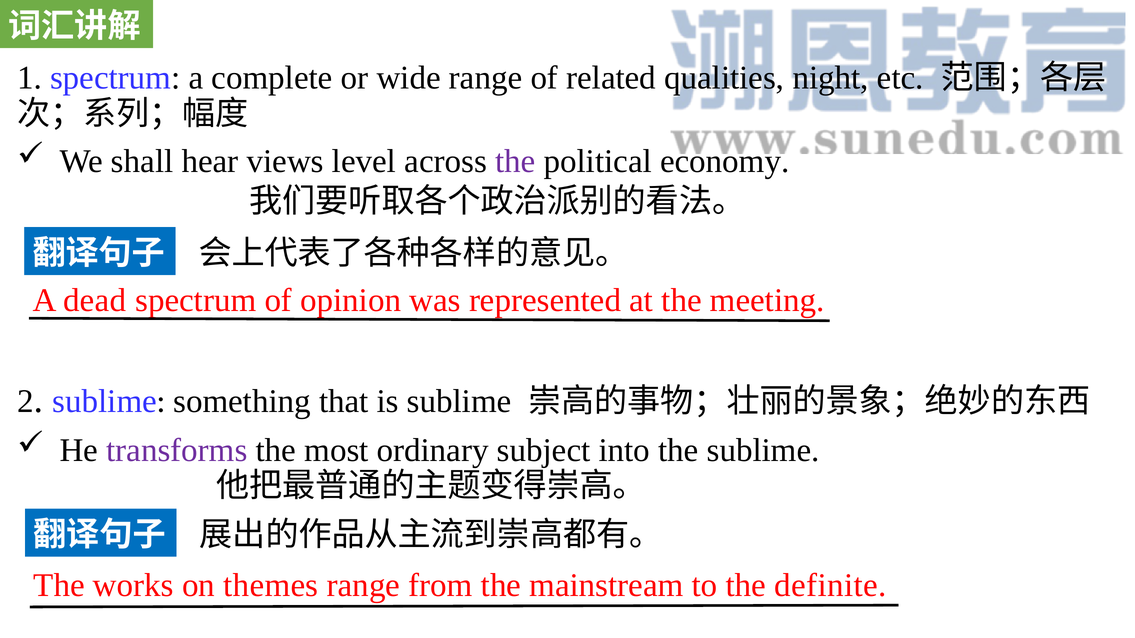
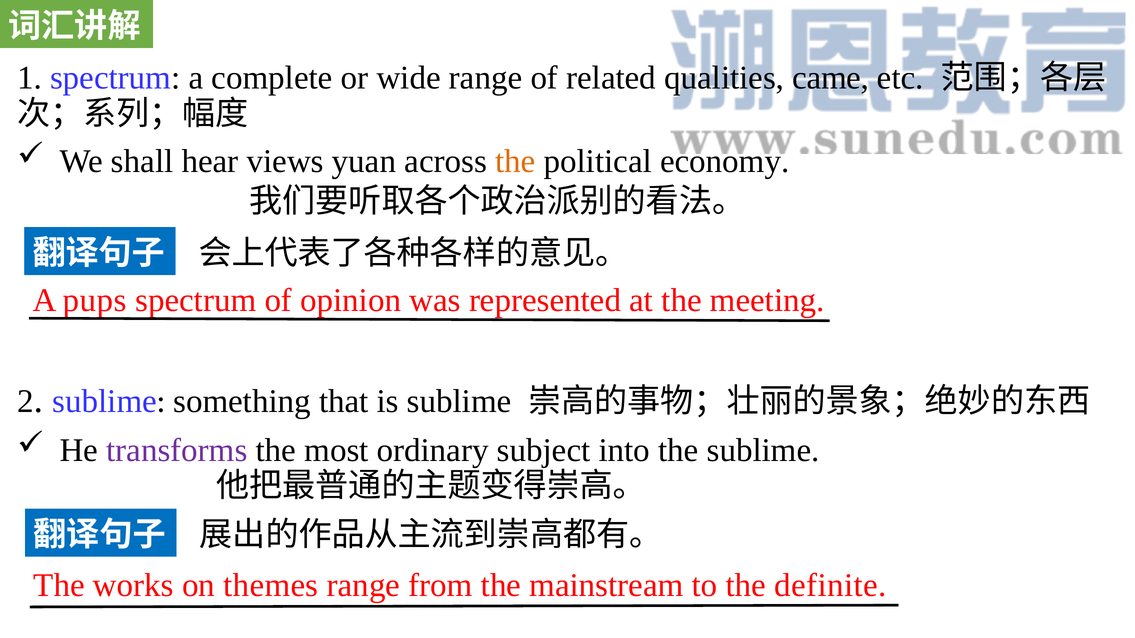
night: night -> came (831, 78)
level: level -> yuan (364, 161)
the colour: purple -> orange (515, 161)
dead: dead -> pups (95, 300)
